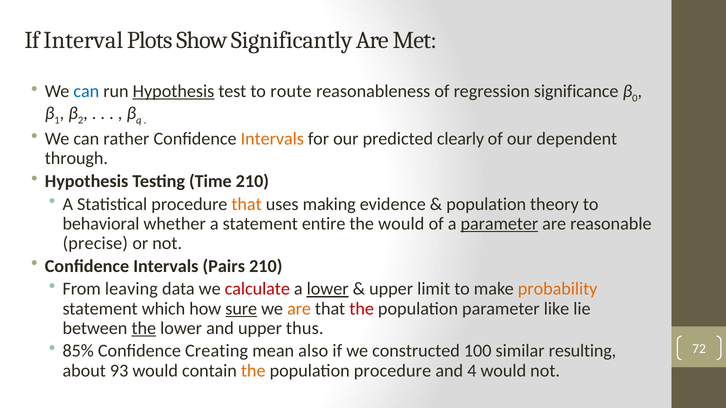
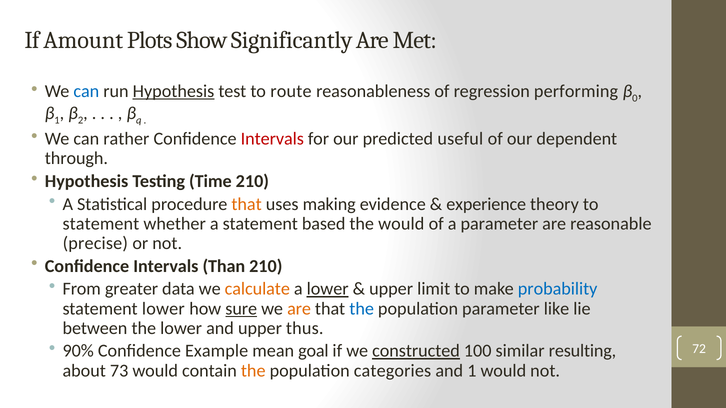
Interval: Interval -> Amount (83, 40)
significance: significance -> performing (576, 91)
Intervals colour: orange -> red (272, 139)
clearly: clearly -> useful (460, 139)
population: population -> experience (486, 204)
behavioral: behavioral -> statement (101, 224)
entire: entire -> based (324, 224)
parameter underline: present -> none (499, 224)
Pairs: Pairs -> Than (224, 266)
leaving: leaving -> greater (132, 289)
calculate colour: red -> orange (257, 289)
probability colour: orange -> blue (558, 289)
statement which: which -> lower (163, 309)
the colour: red -> blue (362, 309)
the underline: present -> none (144, 328)
85%: 85% -> 90% (78, 351)
Creating: Creating -> Example (217, 351)
also: also -> goal (313, 351)
constructed underline: none -> present (416, 351)
93: 93 -> 73 (119, 371)
population procedure: procedure -> categories (392, 371)
and 4: 4 -> 1 (472, 371)
